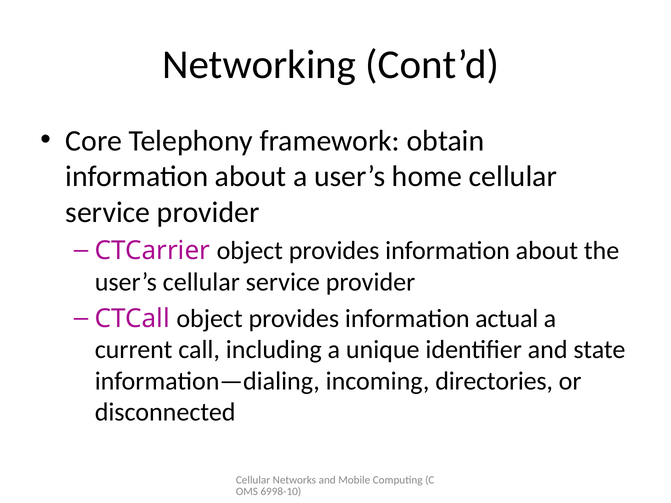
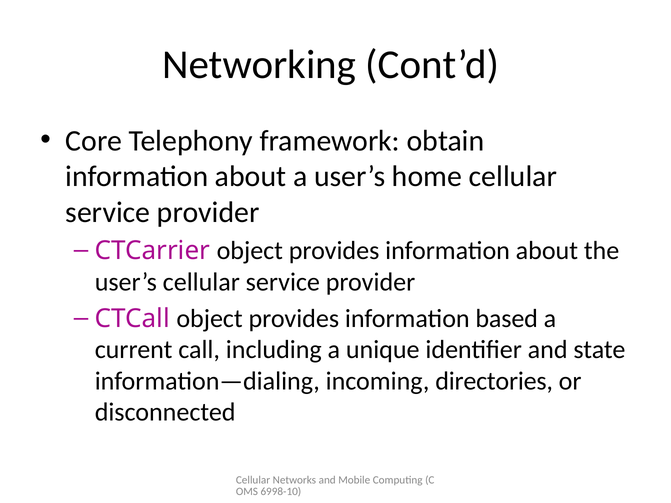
actual: actual -> based (507, 319)
